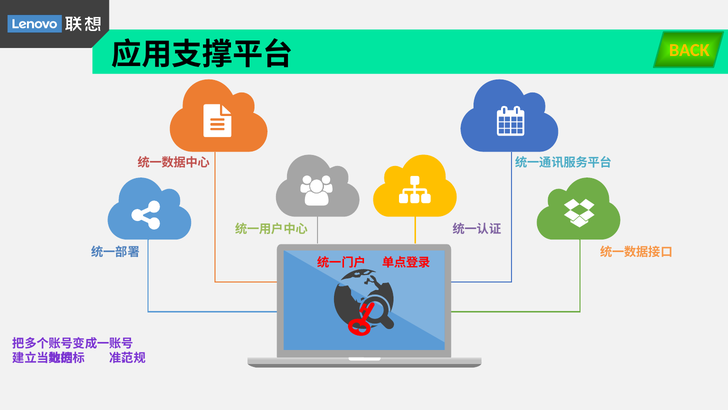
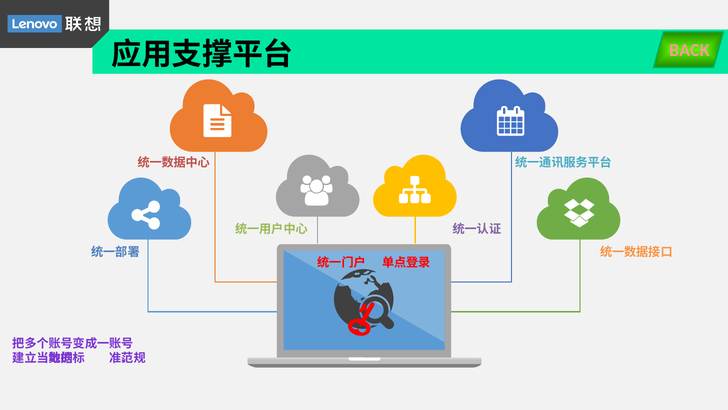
BACK colour: yellow -> pink (689, 50)
